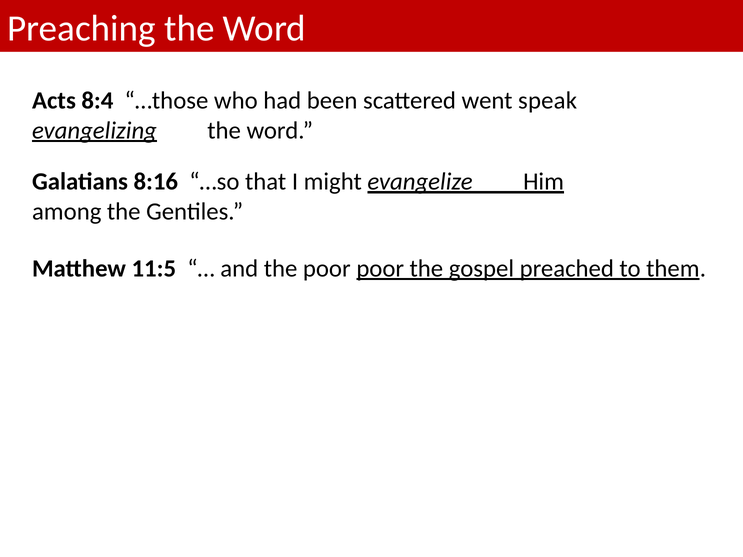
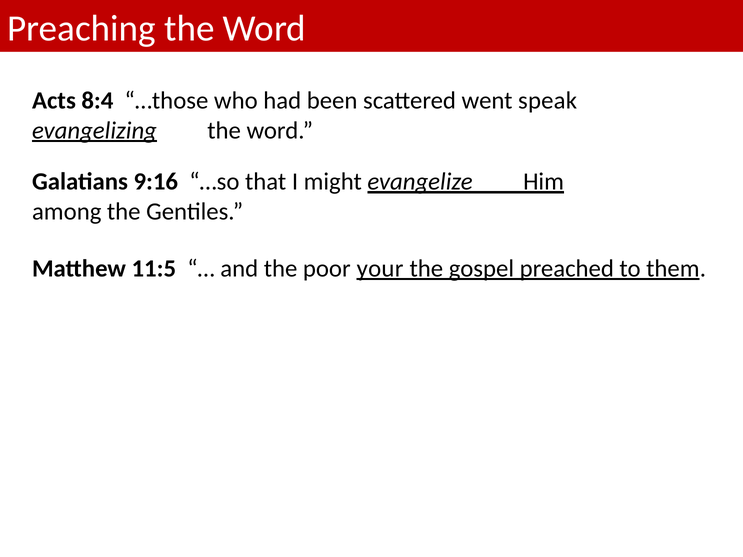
8:16: 8:16 -> 9:16 (156, 182)
poor poor: poor -> your (380, 268)
